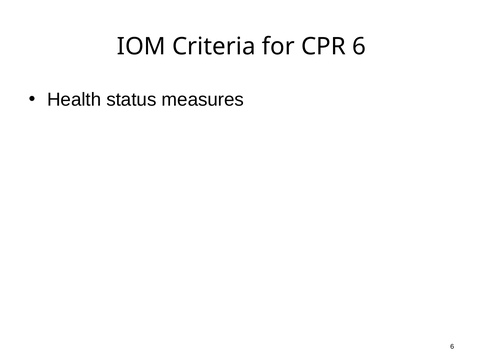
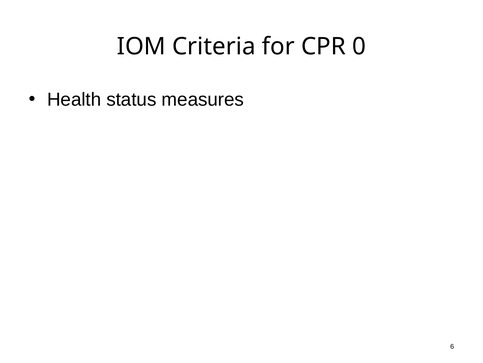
CPR 6: 6 -> 0 (359, 46)
